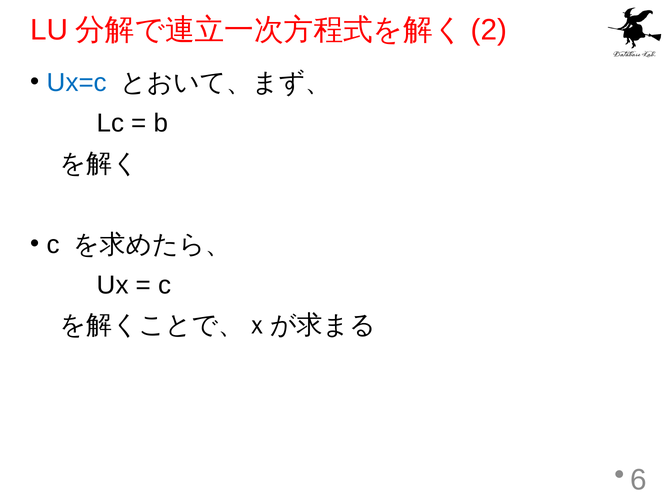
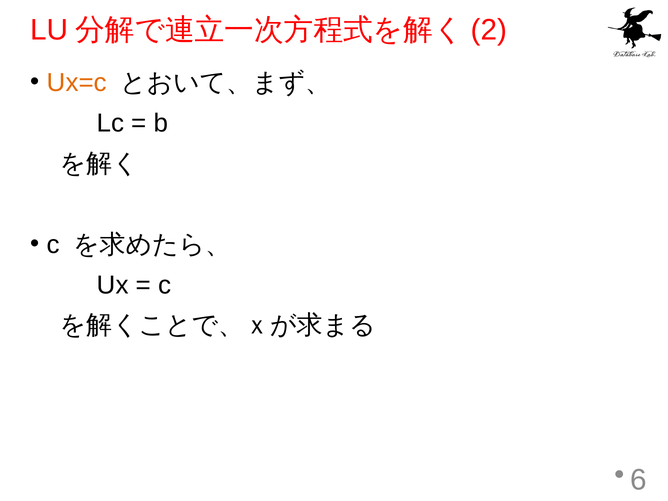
Ux=c colour: blue -> orange (77, 83)
